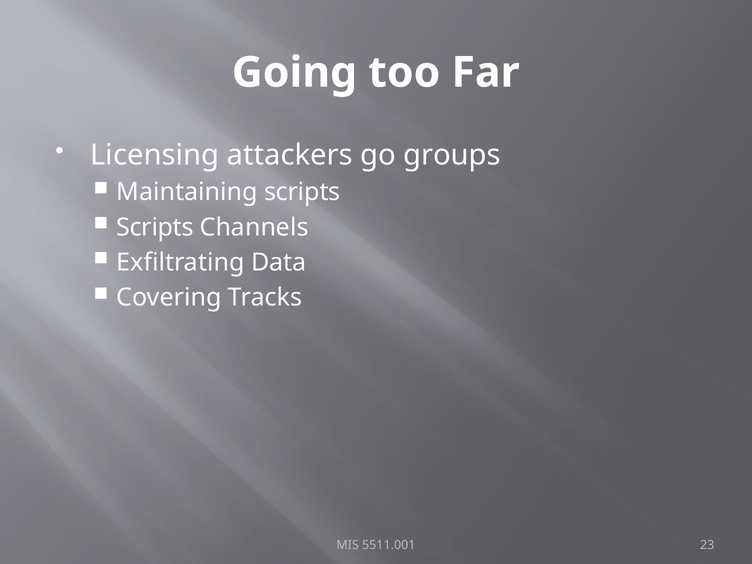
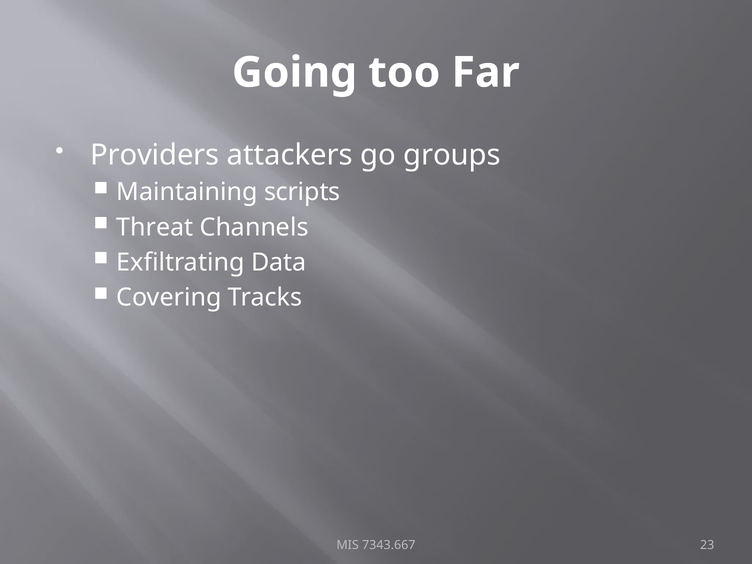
Licensing: Licensing -> Providers (155, 155)
Scripts: Scripts -> Threat (155, 227)
5511.001: 5511.001 -> 7343.667 (389, 545)
